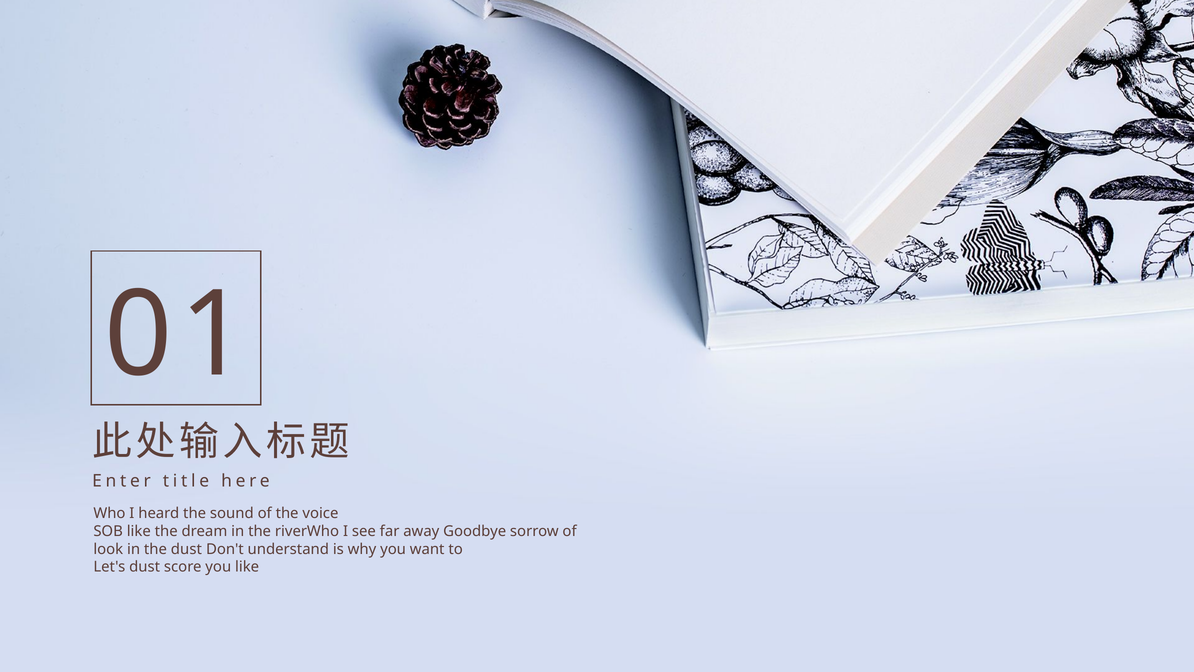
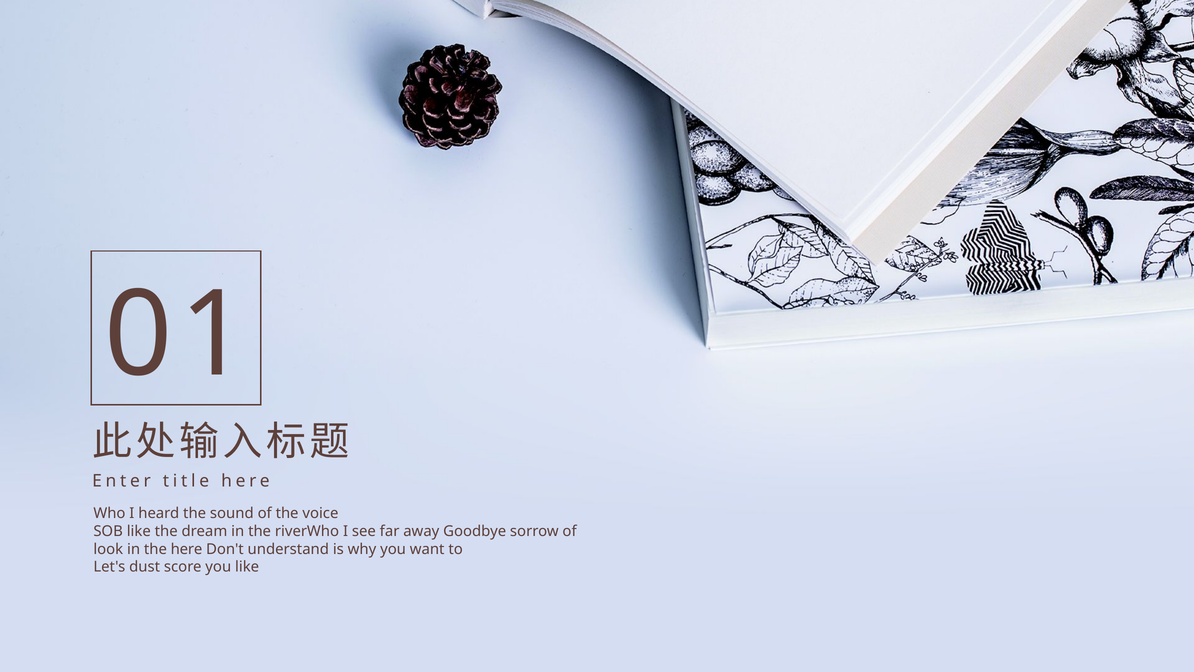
the dust: dust -> here (187, 549)
